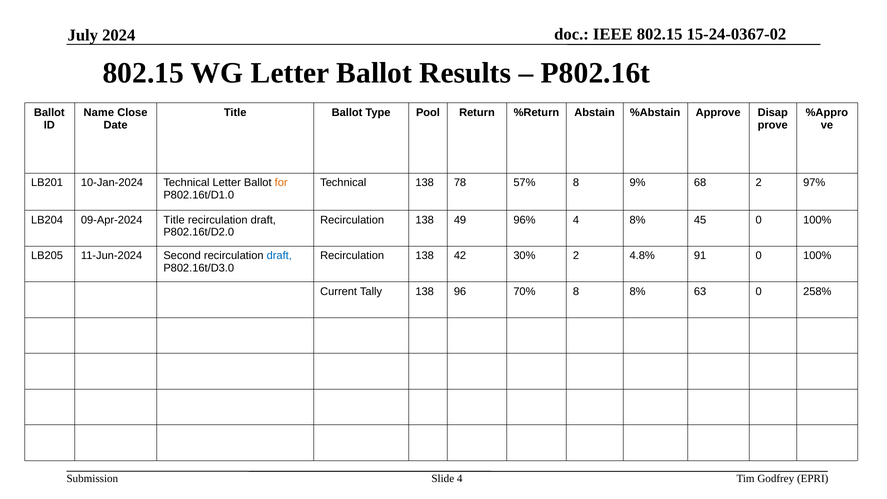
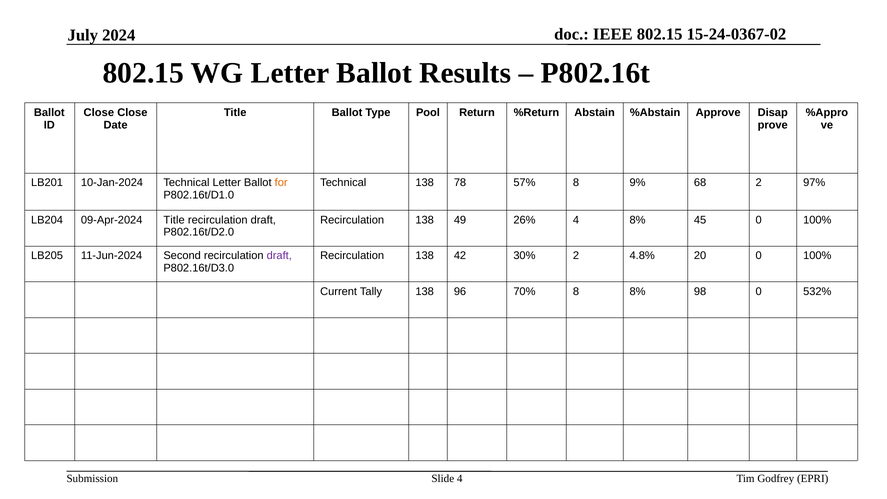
Name: Name -> Close (99, 113)
96%: 96% -> 26% (524, 220)
draft colour: blue -> purple (279, 256)
91: 91 -> 20 (700, 256)
63: 63 -> 98 (700, 291)
258%: 258% -> 532% (817, 291)
